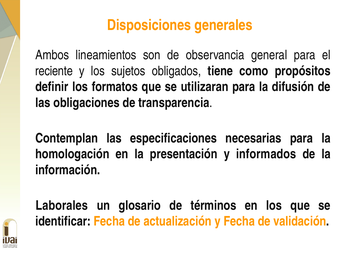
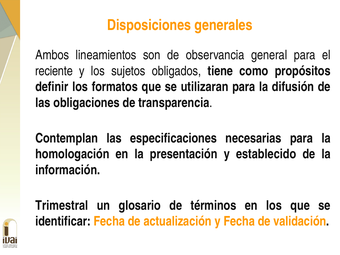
informados: informados -> establecido (266, 154)
Laborales: Laborales -> Trimestral (62, 205)
